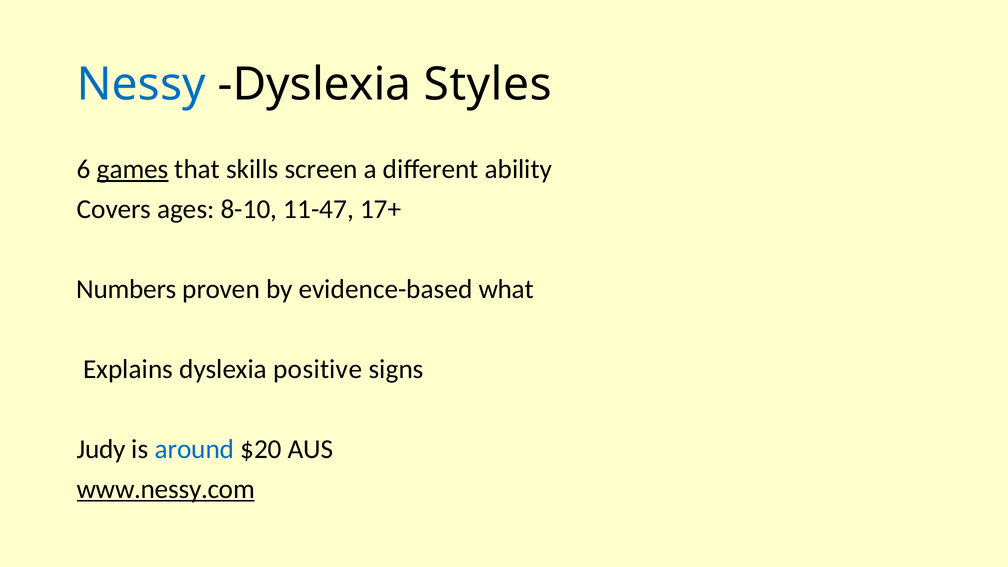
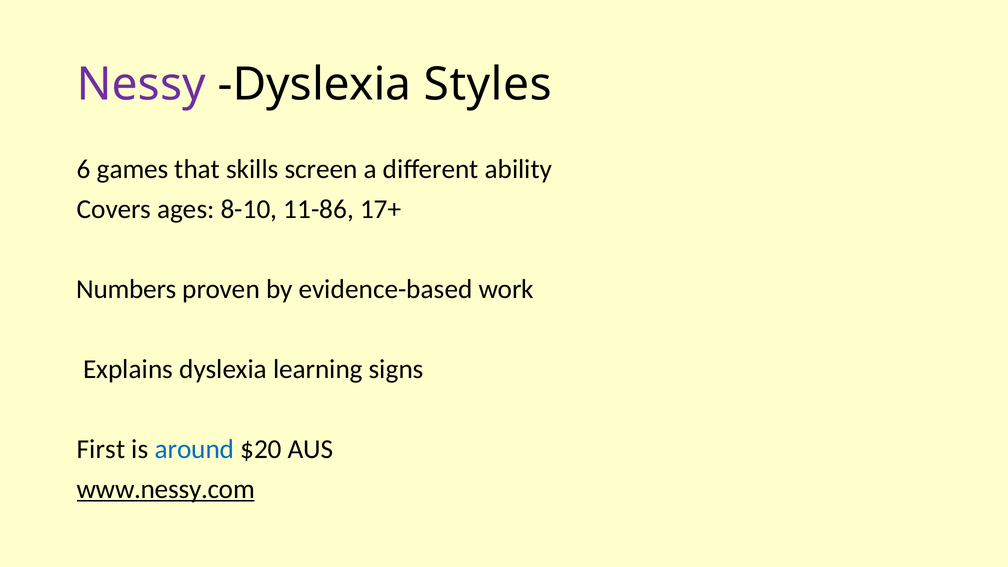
Nessy colour: blue -> purple (141, 85)
games underline: present -> none (133, 169)
11-47: 11-47 -> 11-86 (319, 209)
what: what -> work (506, 289)
positive: positive -> learning (318, 369)
Judy: Judy -> First (101, 449)
